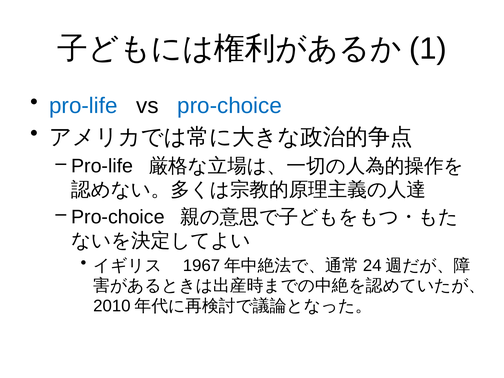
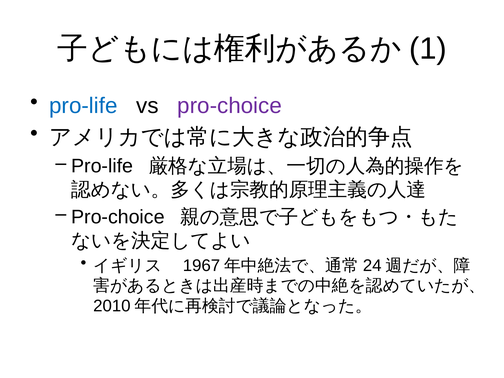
pro-choice colour: blue -> purple (230, 106)
